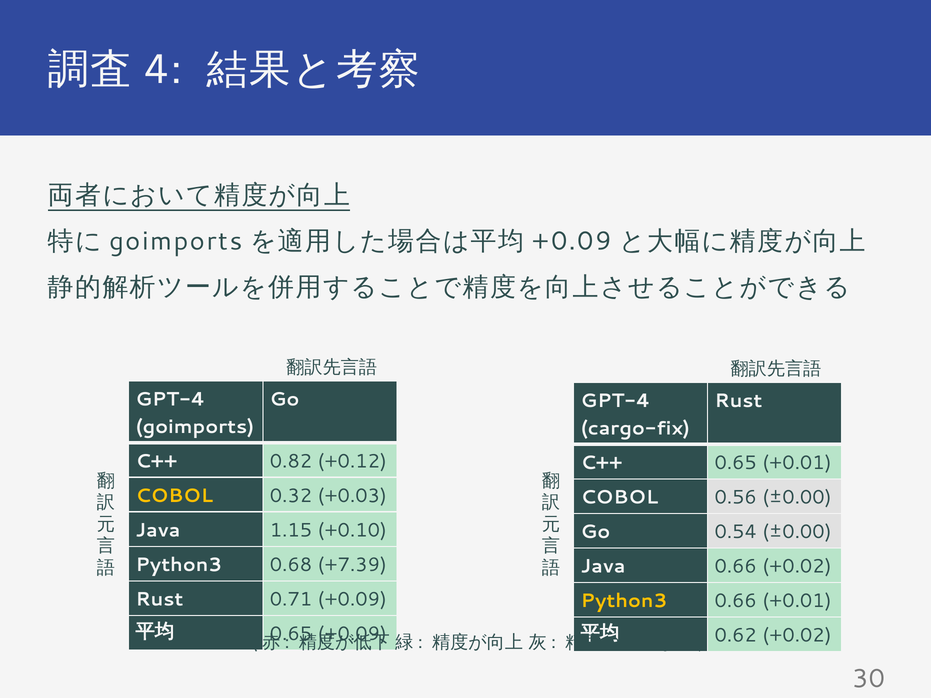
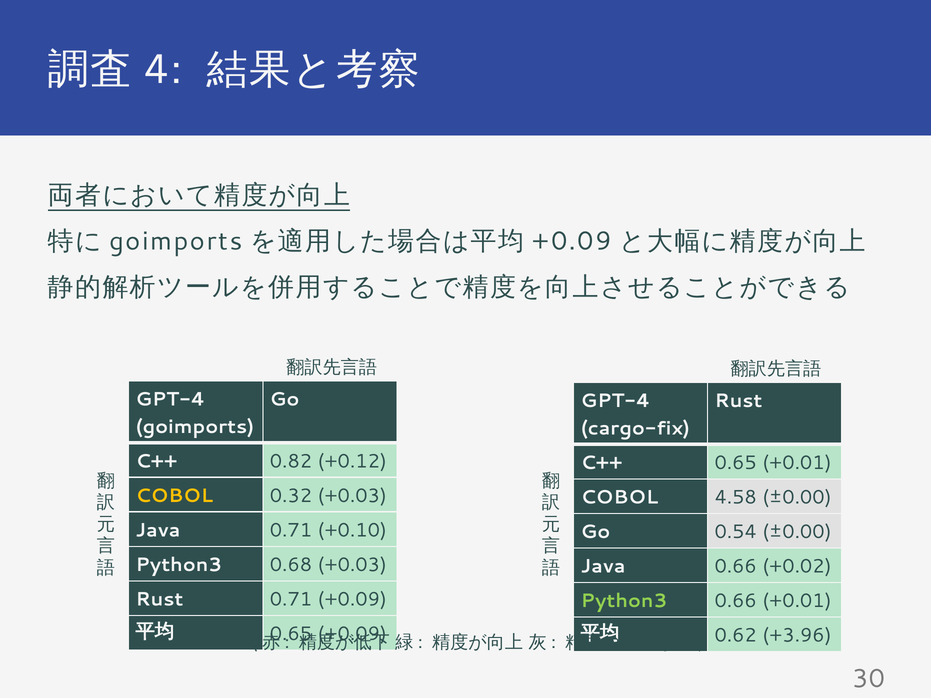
0.56: 0.56 -> 4.58 (736, 497)
Java 1.15: 1.15 -> 0.71 (291, 530)
0.68 +7.39: +7.39 -> +0.03 (352, 565)
Python3 colour: yellow -> light green (624, 601)
0.62 +0.02: +0.02 -> +3.96 (797, 636)
